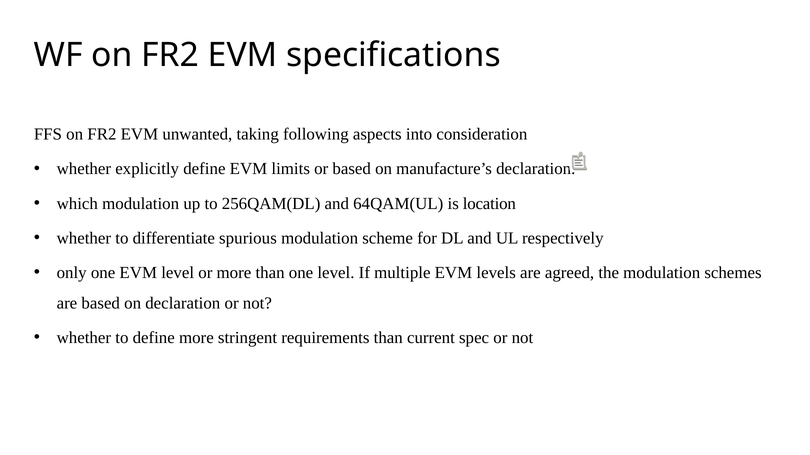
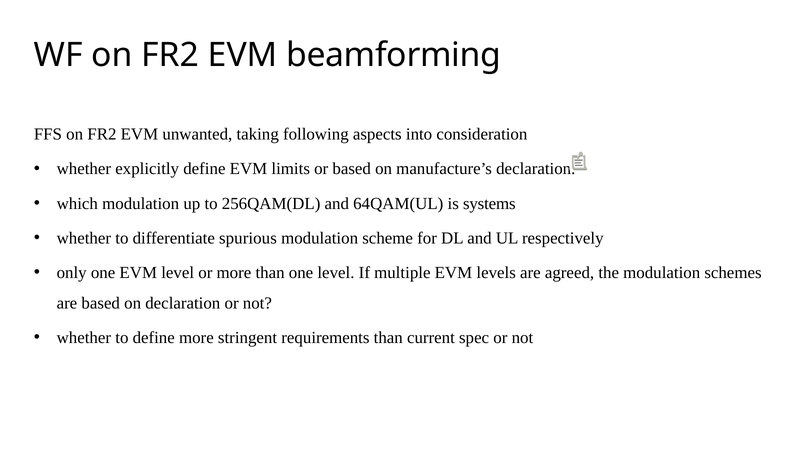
specifications: specifications -> beamforming (394, 55)
location: location -> systems (489, 204)
